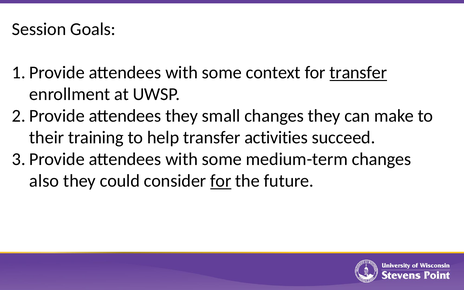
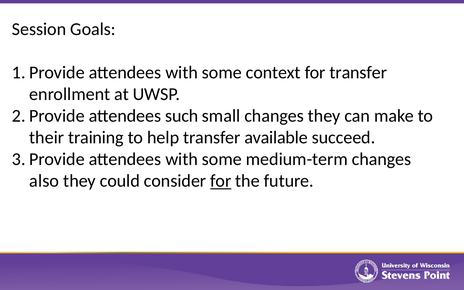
transfer underline: present -> none (358, 73)
attendees they: they -> such (182, 116)
activities: activities -> available (276, 138)
